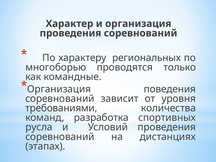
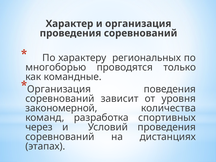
требованиями: требованиями -> закономерной (61, 108)
русла: русла -> через (39, 127)
